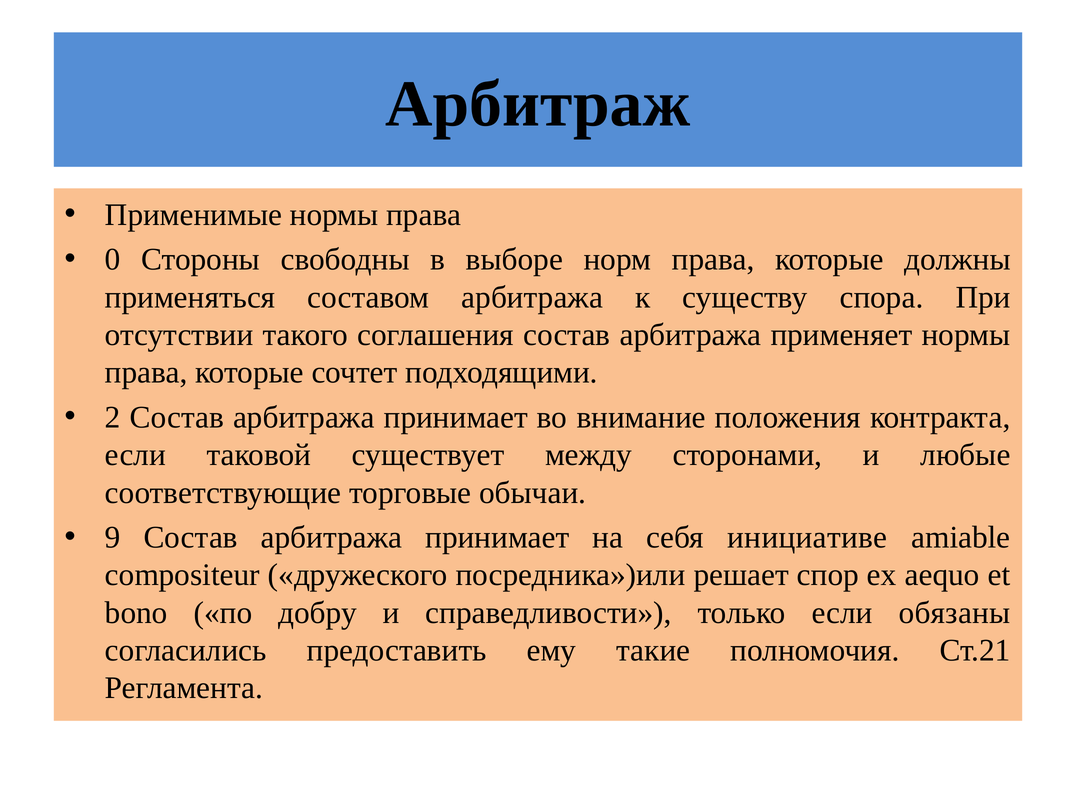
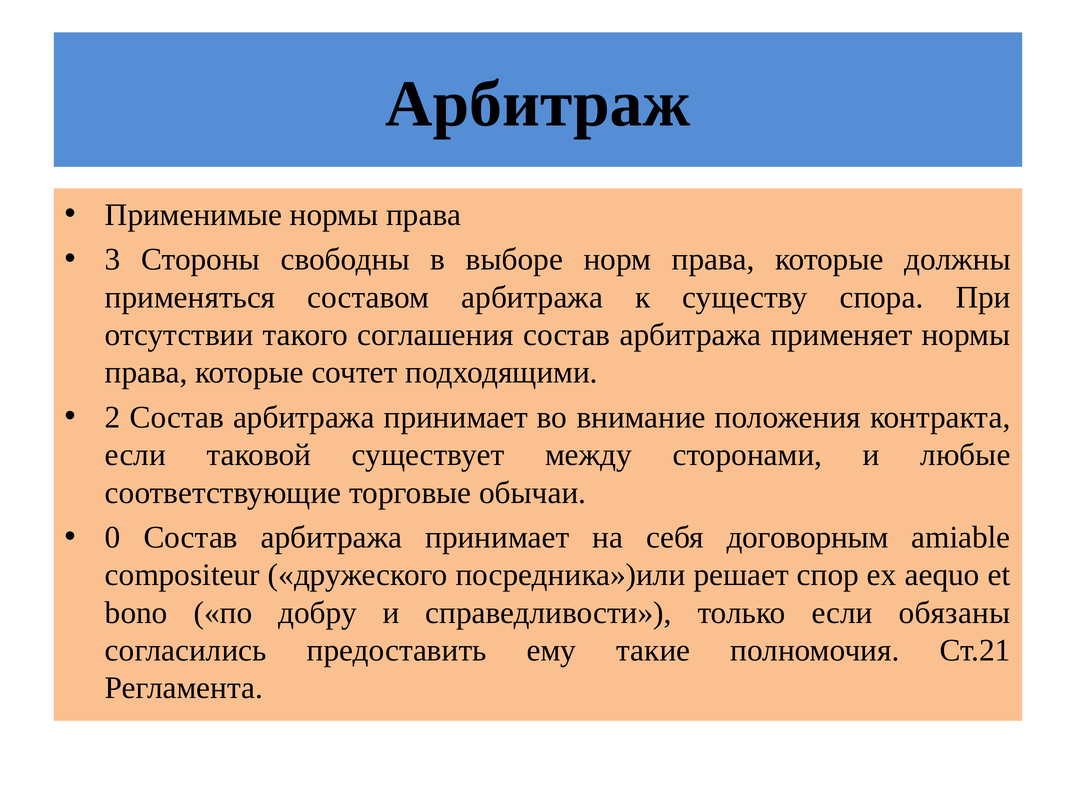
0: 0 -> 3 (113, 260)
9: 9 -> 0 (113, 537)
инициативе: инициативе -> договорным (808, 537)
